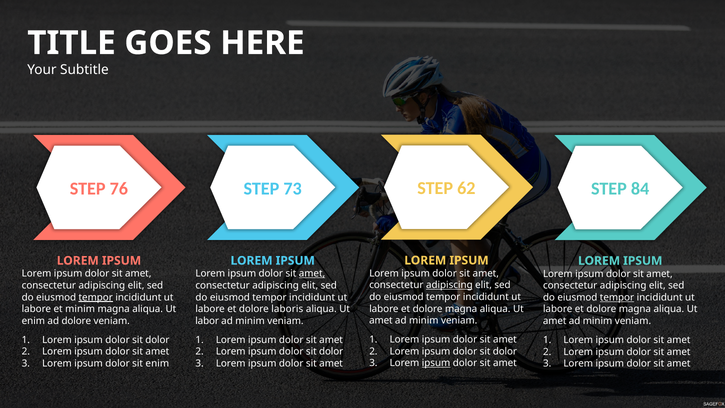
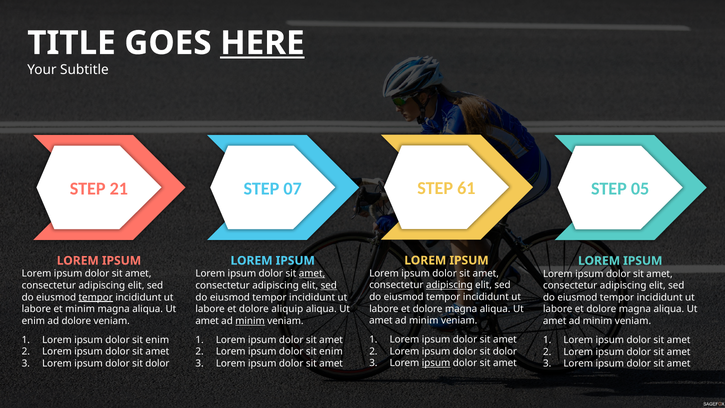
HERE underline: none -> present (262, 43)
62: 62 -> 61 (466, 188)
76: 76 -> 21 (119, 189)
73: 73 -> 07 (293, 189)
84: 84 -> 05 (640, 189)
sed underline: none -> present (329, 285)
tempor underline: present -> none (617, 297)
laboris: laboris -> aliquip (287, 309)
labor: labor -> amet (207, 321)
minim underline: none -> present (250, 321)
dolor: dolor -> enim (157, 340)
dolor: dolor -> enim (331, 352)
enim: enim -> dolor (157, 363)
